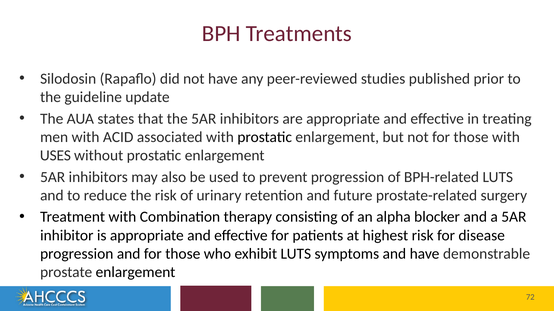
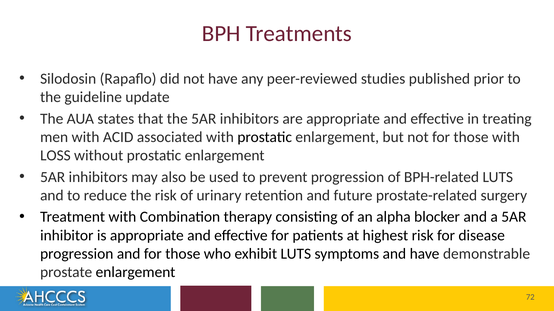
USES: USES -> LOSS (55, 156)
